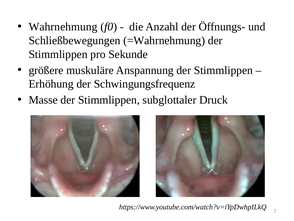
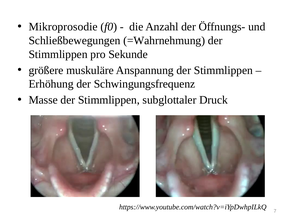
Wahrnehmung: Wahrnehmung -> Mikroprosodie (63, 27)
